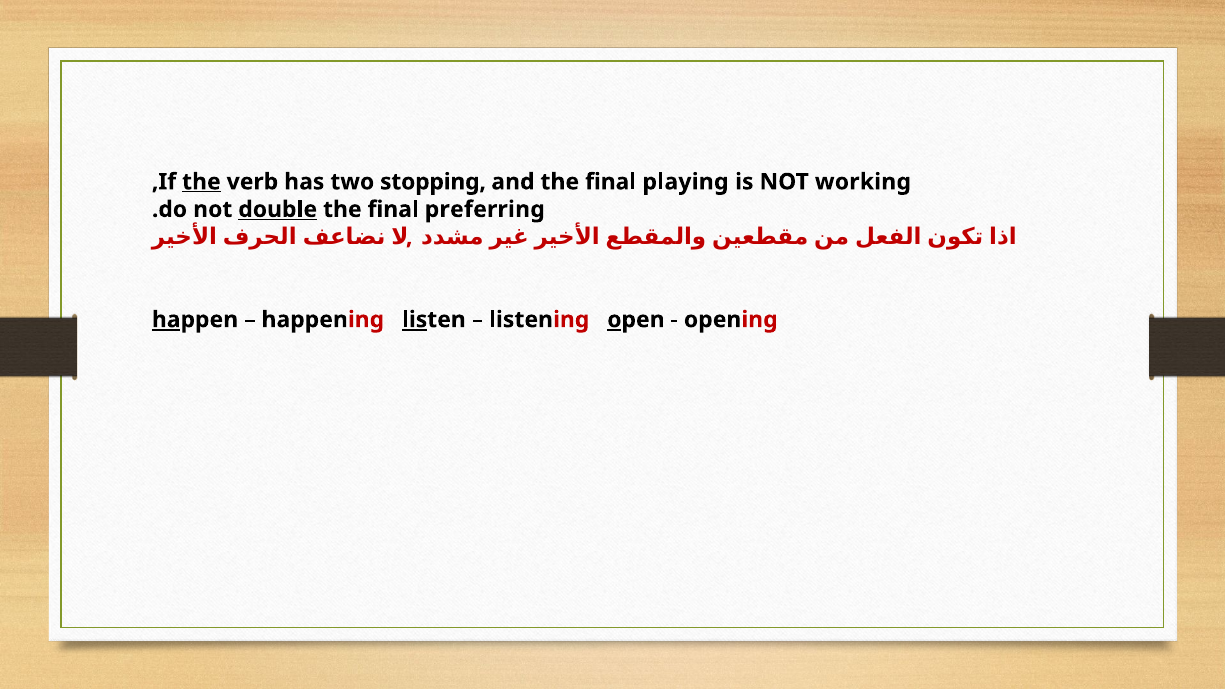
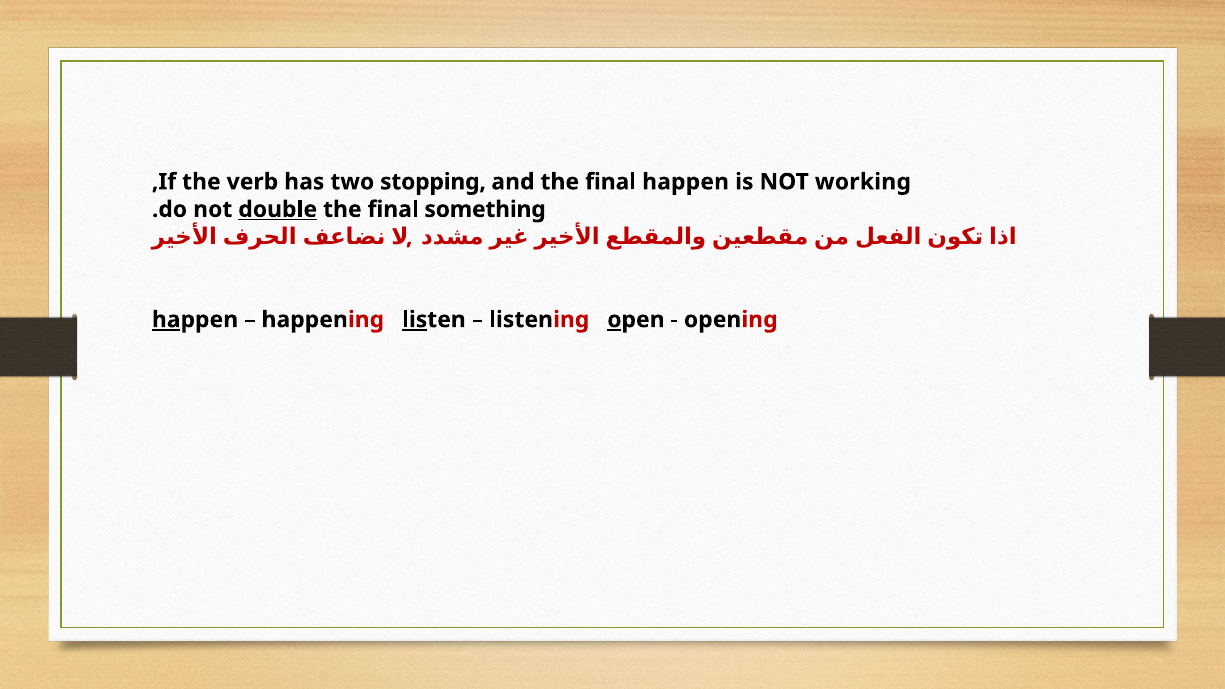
the underline: present -> none (201, 182)
final playing: playing -> happen (686, 182)
preferring: preferring -> something (485, 209)
